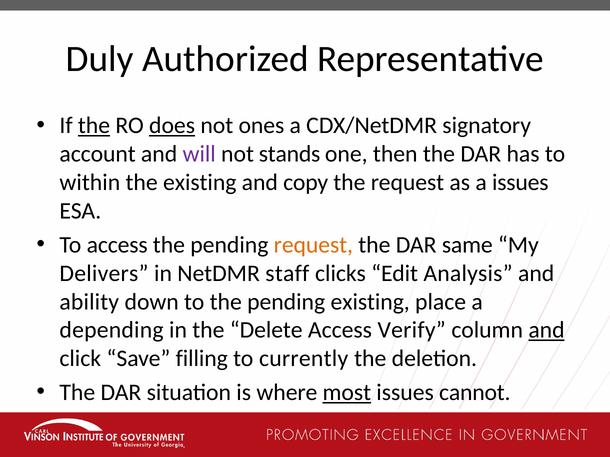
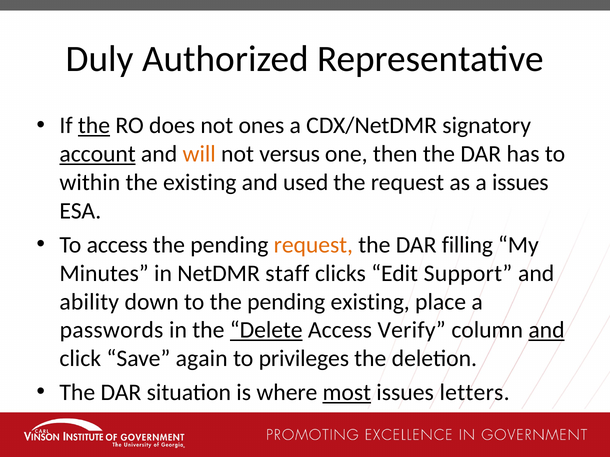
does underline: present -> none (172, 126)
account underline: none -> present (98, 154)
will colour: purple -> orange (199, 154)
stands: stands -> versus (290, 154)
copy: copy -> used (306, 183)
same: same -> filling (467, 245)
Delivers: Delivers -> Minutes (104, 274)
Analysis: Analysis -> Support (468, 274)
depending: depending -> passwords (112, 331)
Delete underline: none -> present (266, 331)
filling: filling -> again (202, 359)
currently: currently -> privileges (304, 359)
cannot: cannot -> letters (475, 393)
